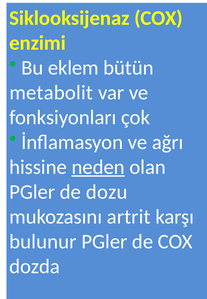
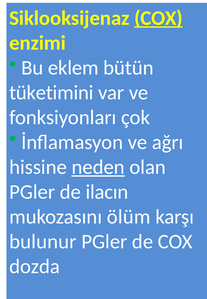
COX underline: none -> present (158, 18)
metabolit: metabolit -> tüketimini (51, 93)
dozu: dozu -> ilacın (107, 192)
artrit: artrit -> ölüm (129, 217)
